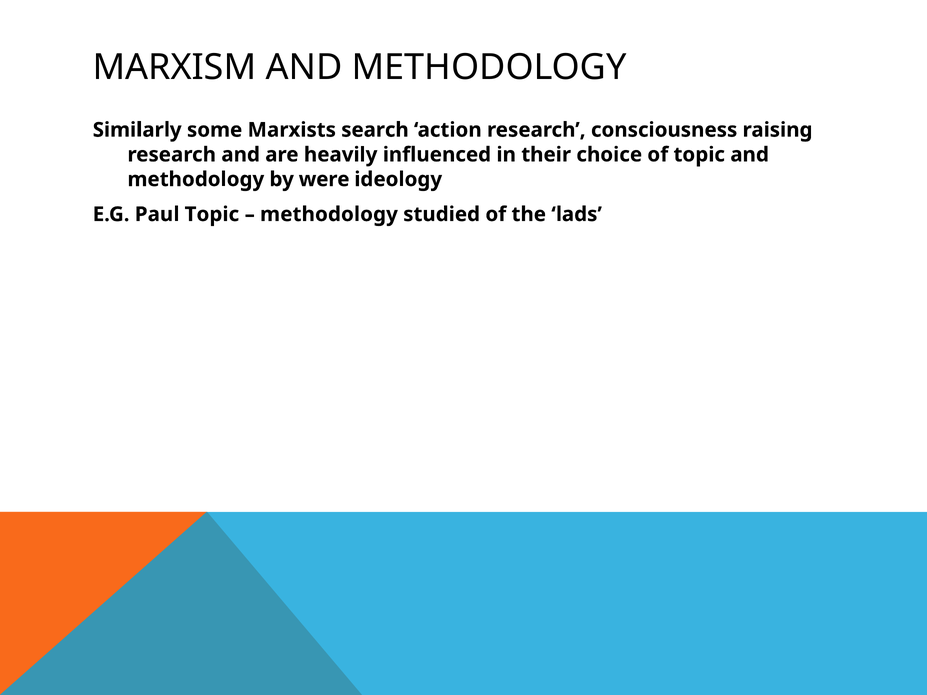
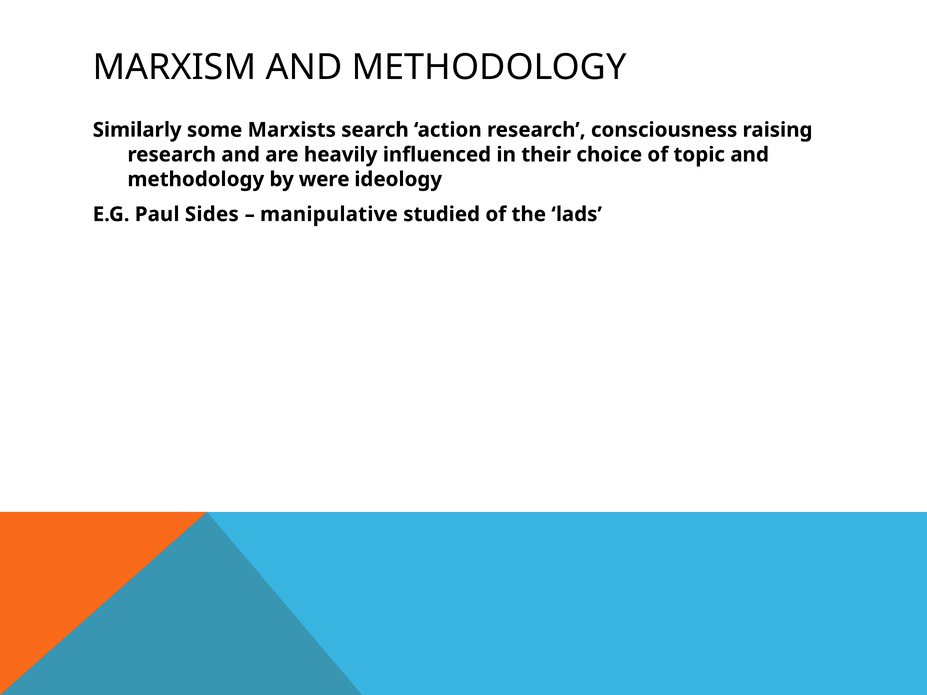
Paul Topic: Topic -> Sides (212, 214)
methodology: methodology -> manipulative (329, 214)
